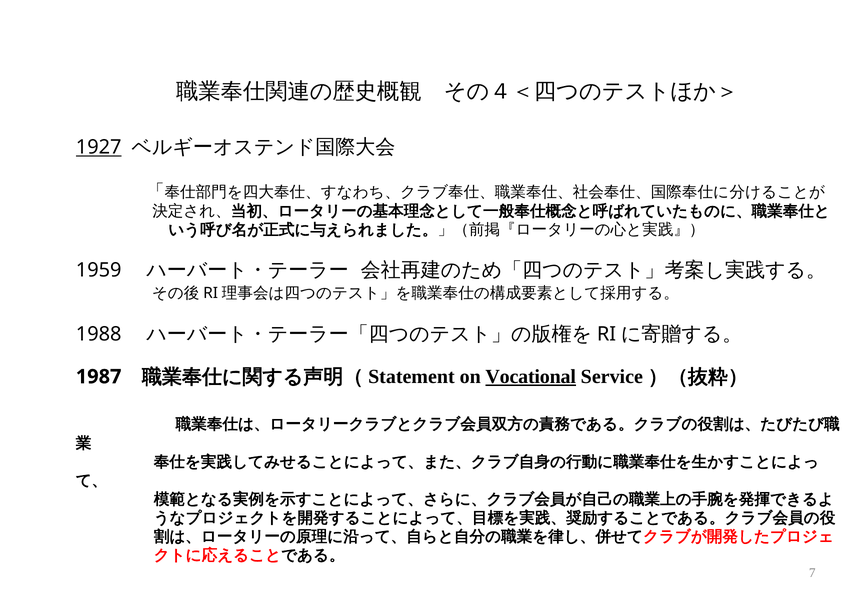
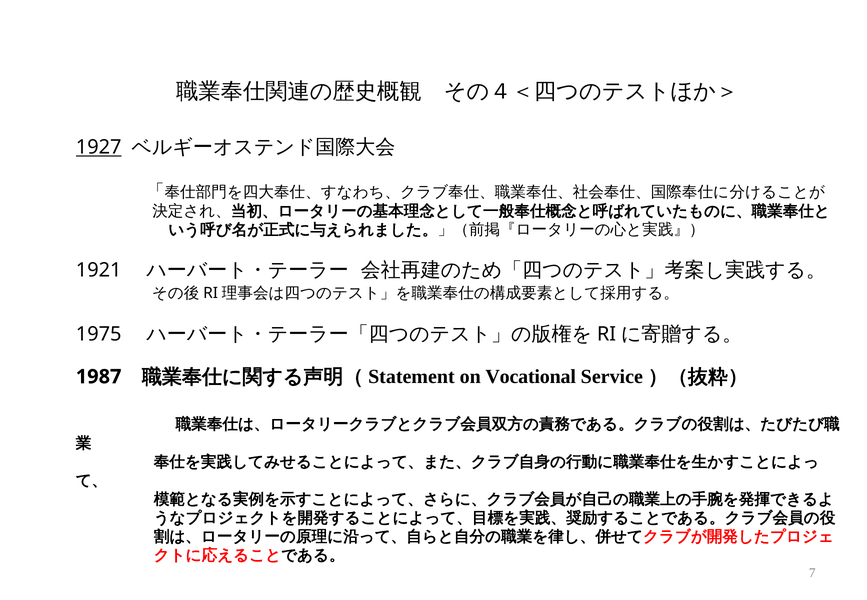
1959: 1959 -> 1921 (99, 270)
1988: 1988 -> 1975 (99, 334)
Vocational underline: present -> none (531, 377)
